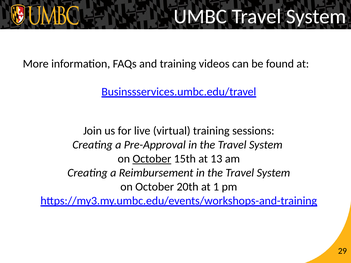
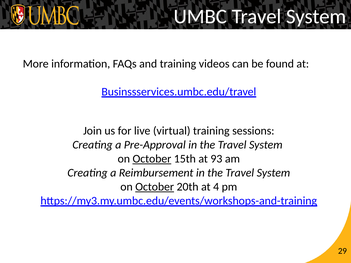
13: 13 -> 93 (216, 159)
October underline: none -> present (155, 187)
1: 1 -> 4 (216, 187)
